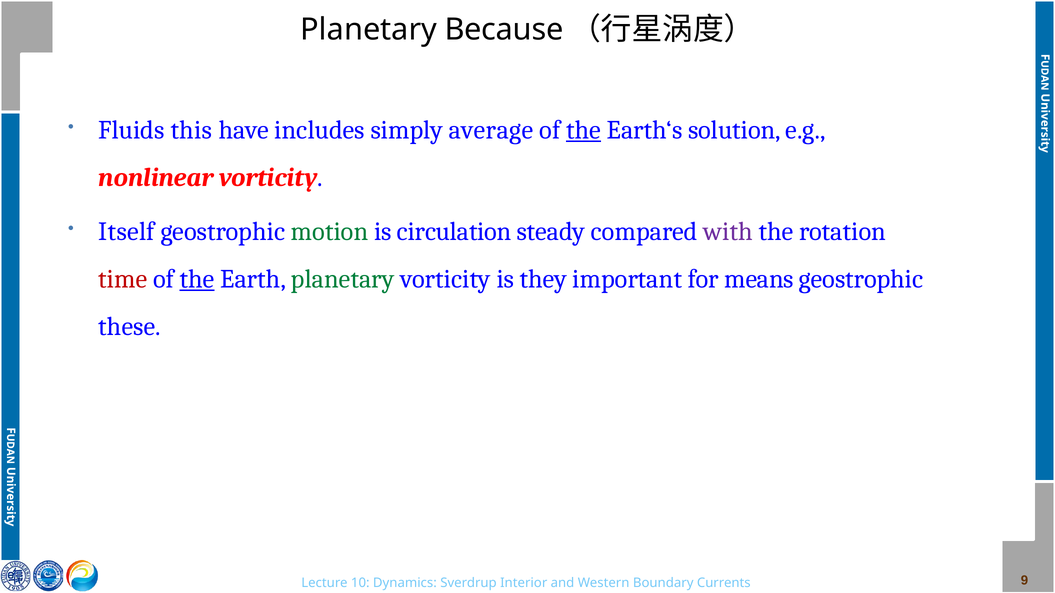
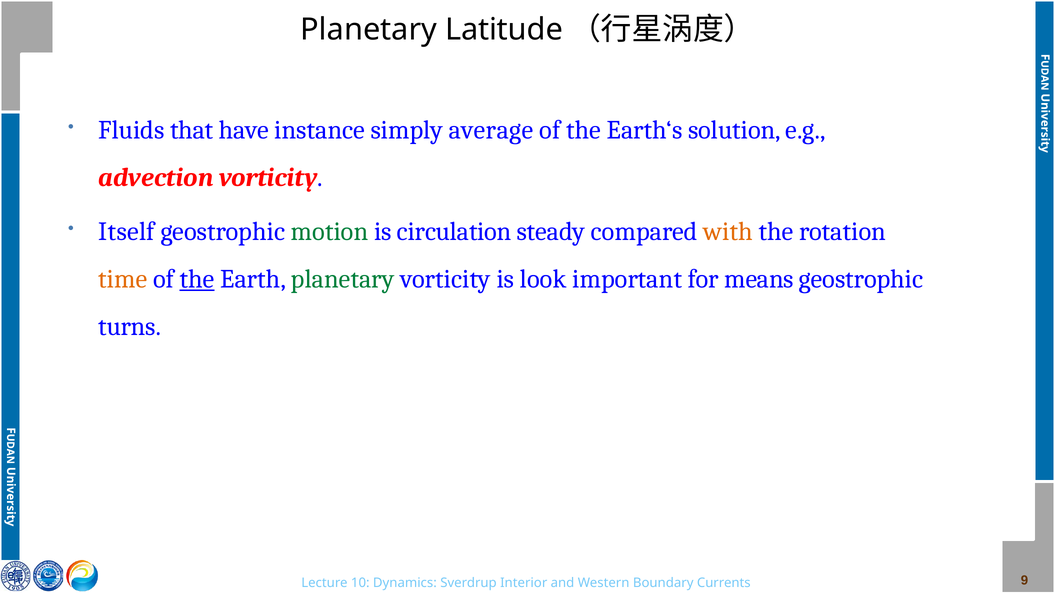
Because: Because -> Latitude (504, 30)
this: this -> that (192, 130)
includes: includes -> instance (320, 130)
the underline: present -> none (584, 130)
nonlinear: nonlinear -> advection (156, 178)
with colour: purple -> orange (728, 232)
time colour: red -> orange (123, 279)
they: they -> look (543, 279)
these: these -> turns (130, 327)
